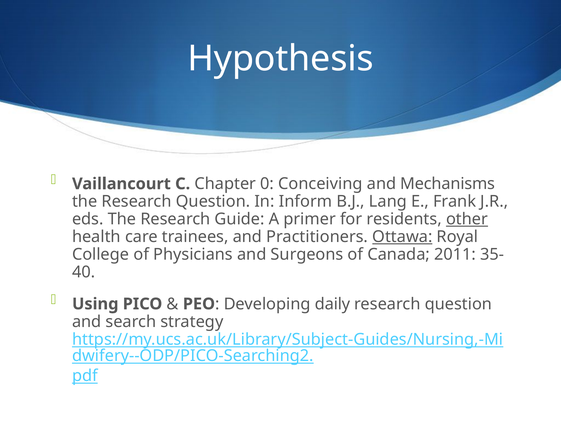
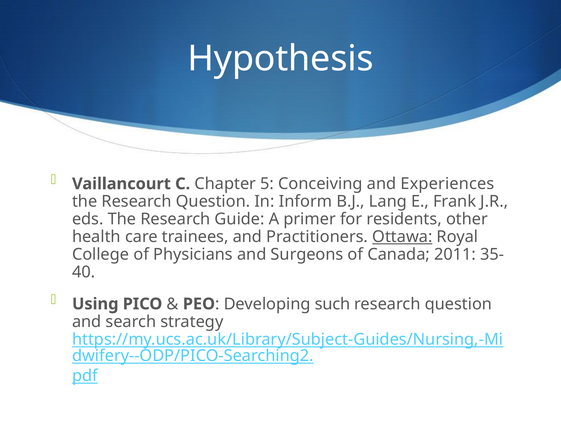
0: 0 -> 5 (267, 184)
Mechanisms: Mechanisms -> Experiences (447, 184)
other underline: present -> none (467, 219)
daily: daily -> such (332, 304)
